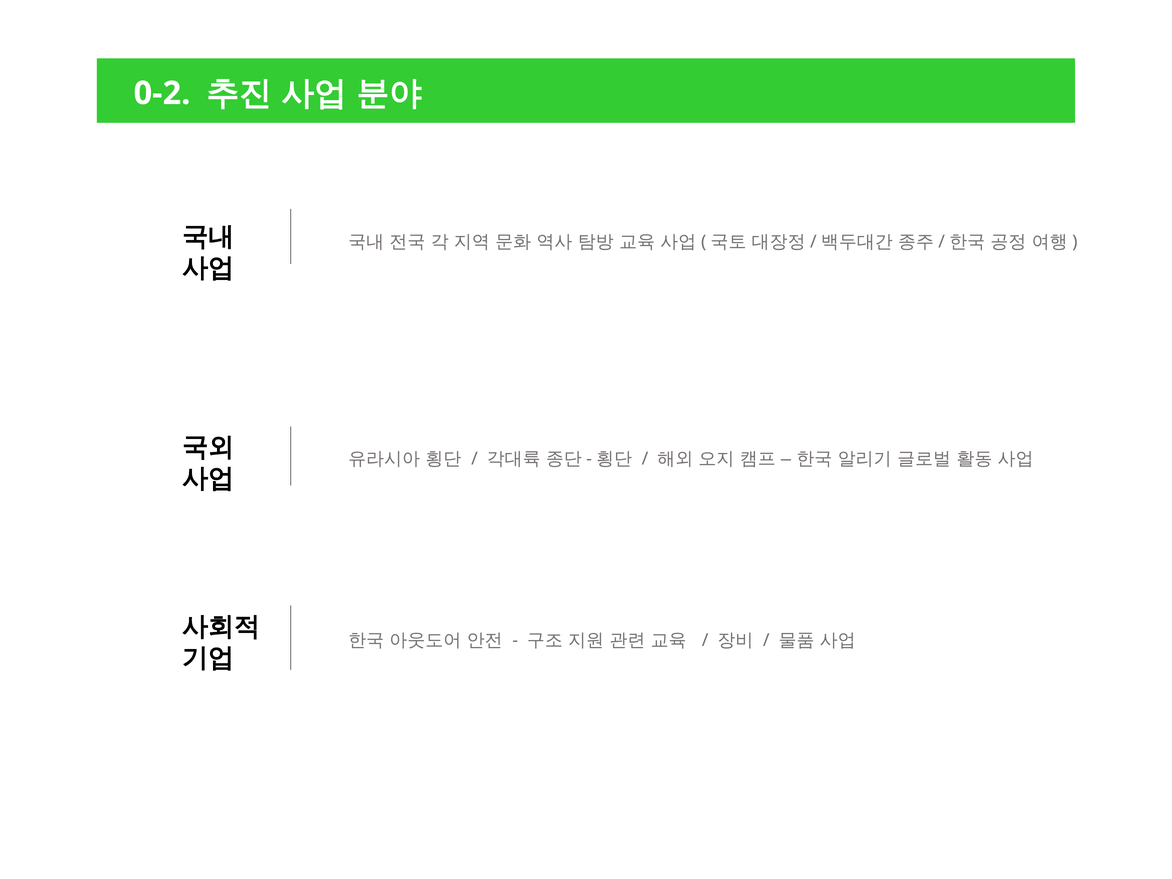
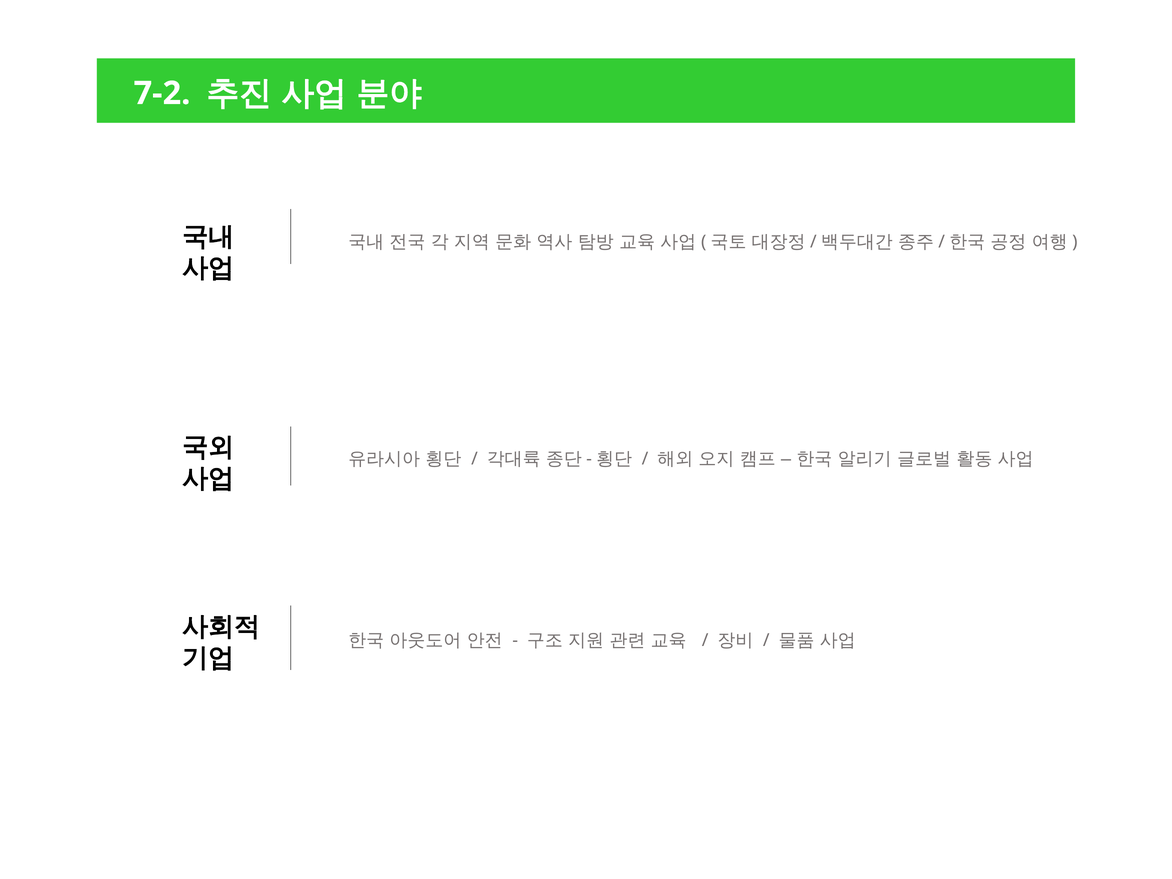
0-2: 0-2 -> 7-2 (162, 93)
